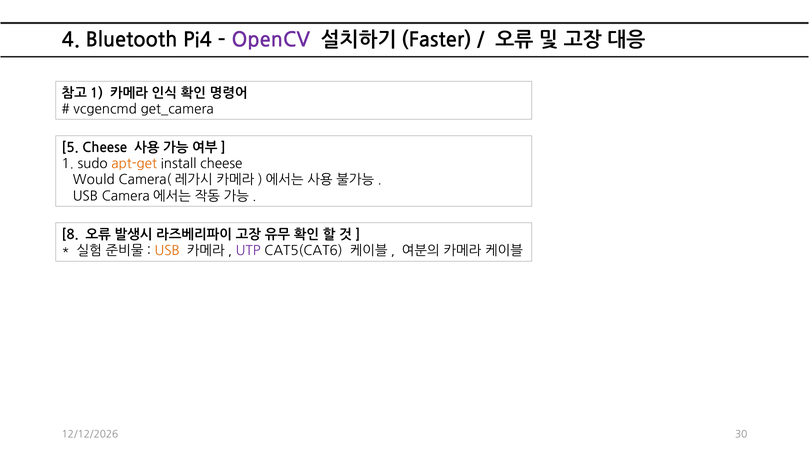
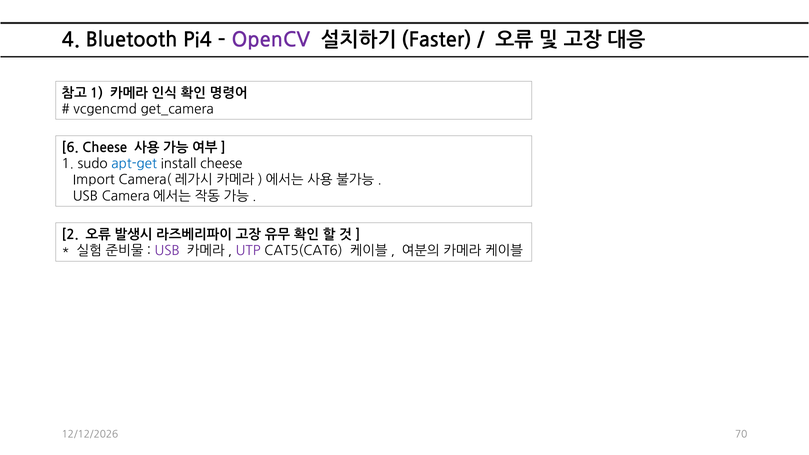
5: 5 -> 6 (70, 148)
apt-get colour: orange -> blue (134, 164)
Would: Would -> Import (94, 180)
8: 8 -> 2 (70, 235)
USB colour: orange -> purple (167, 251)
30: 30 -> 70 (741, 435)
